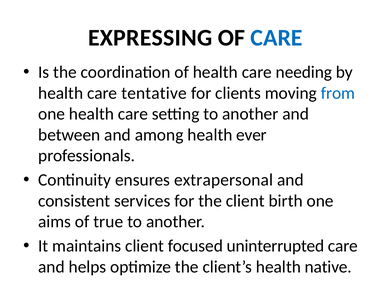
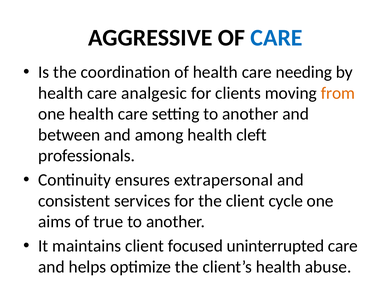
EXPRESSING: EXPRESSING -> AGGRESSIVE (150, 38)
tentative: tentative -> analgesic (154, 93)
from colour: blue -> orange (338, 93)
ever: ever -> cleft (251, 135)
birth: birth -> cycle (286, 201)
native: native -> abuse (328, 267)
